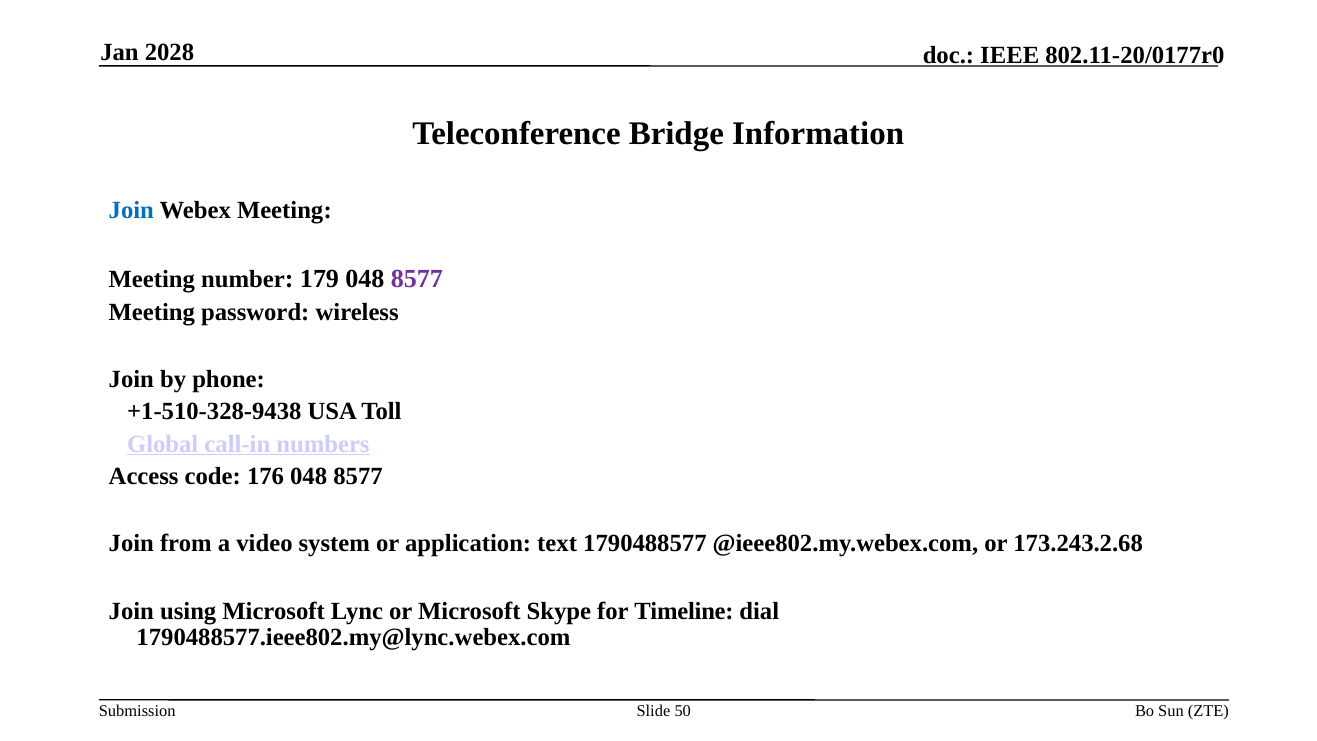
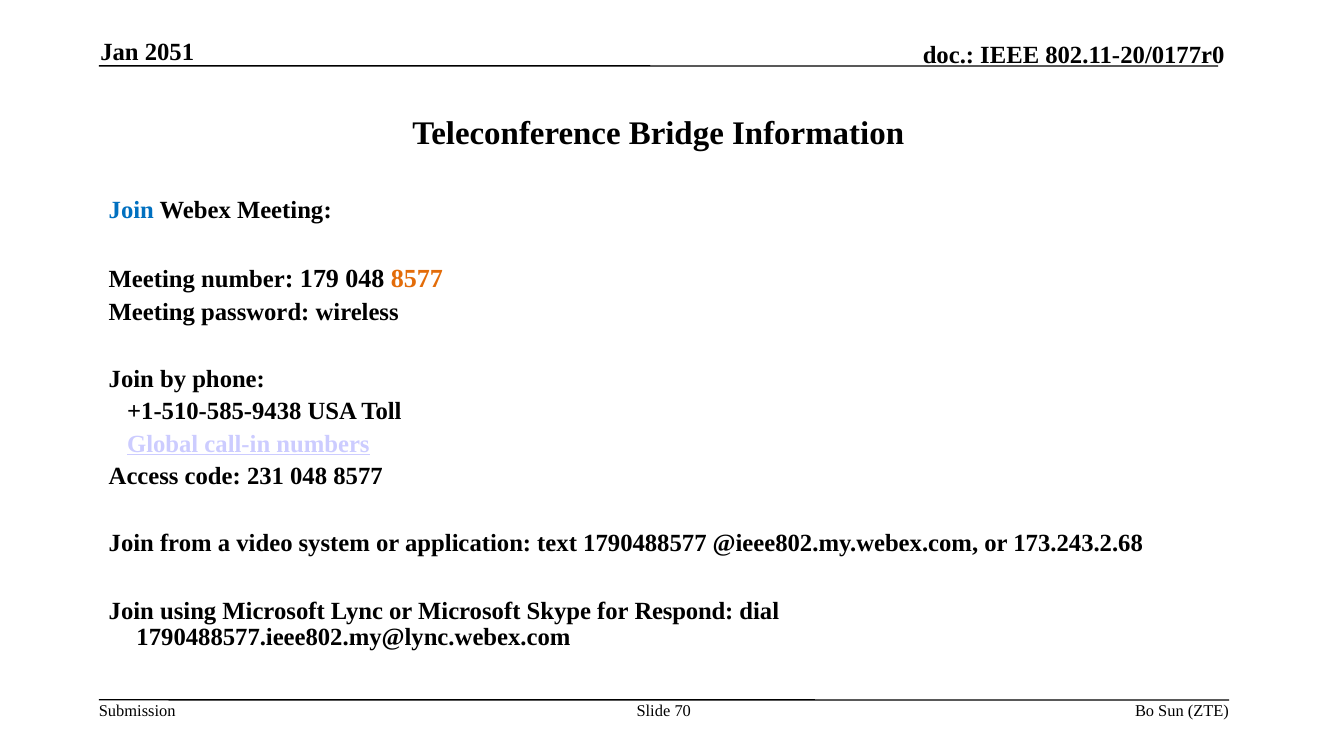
2028: 2028 -> 2051 (169, 52)
8577 colour: purple -> orange (417, 279)
+1-510-328-9438: +1-510-328-9438 -> +1-510-585-9438 (214, 412)
176: 176 -> 231 (266, 476)
Timeline: Timeline -> Respond (684, 611)
50: 50 -> 70 (683, 710)
